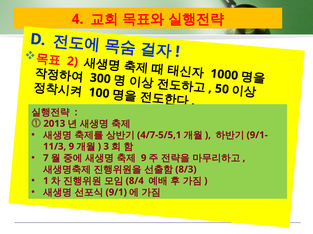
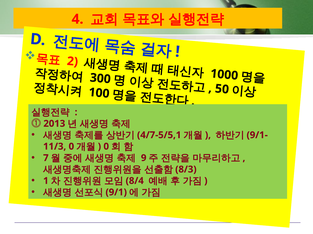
9: 9 -> 0 (71, 147)
3: 3 -> 0 (106, 147)
